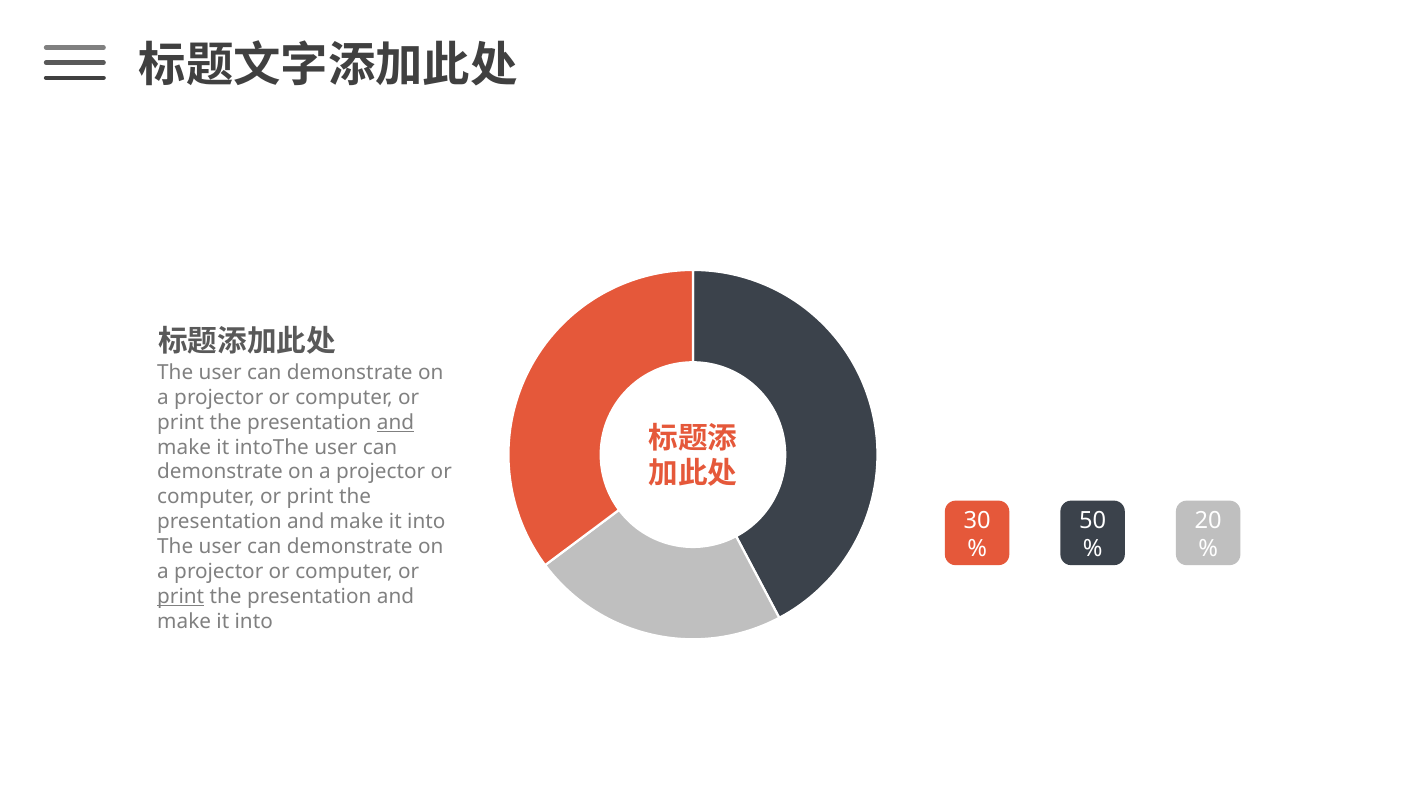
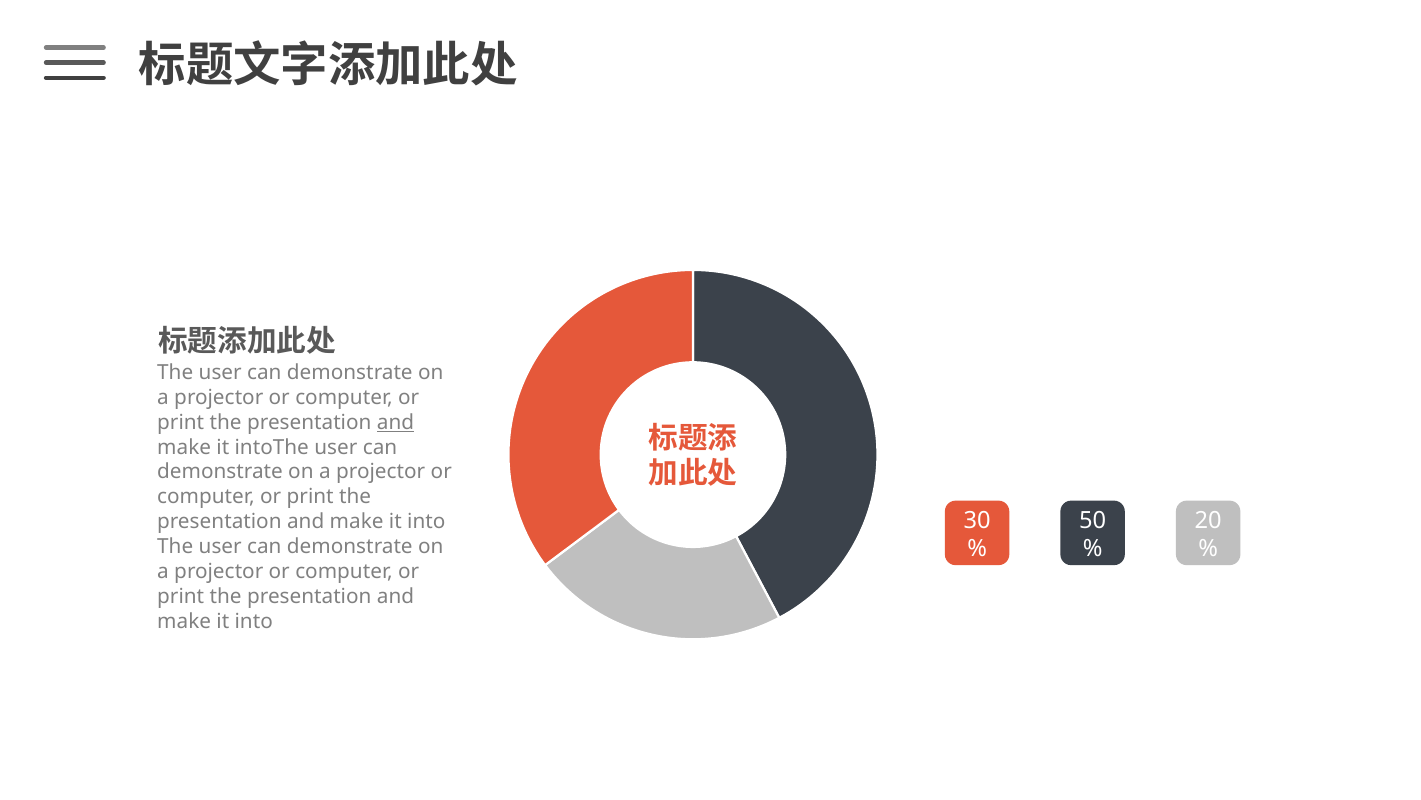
print underline: present -> none (181, 596)
